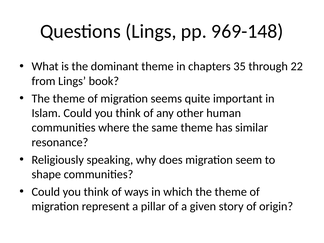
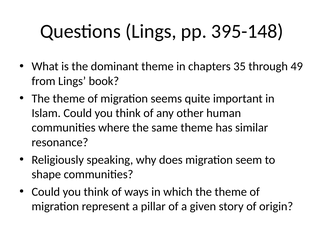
969-148: 969-148 -> 395-148 (247, 31)
22: 22 -> 49 (297, 66)
